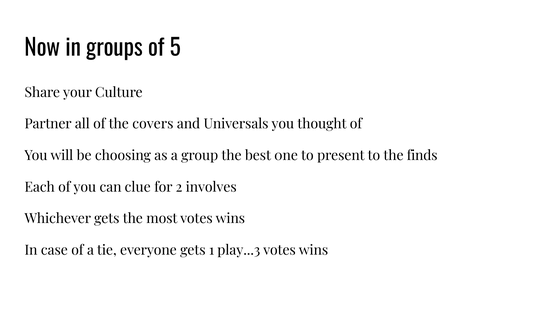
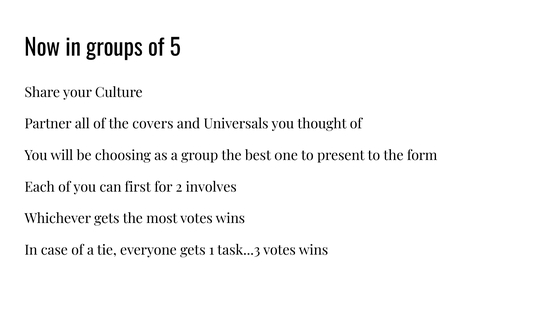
finds: finds -> form (422, 155)
clue: clue -> first (138, 187)
play...3: play...3 -> task...3 (239, 250)
